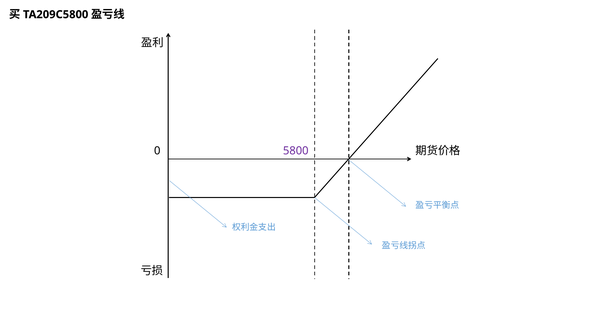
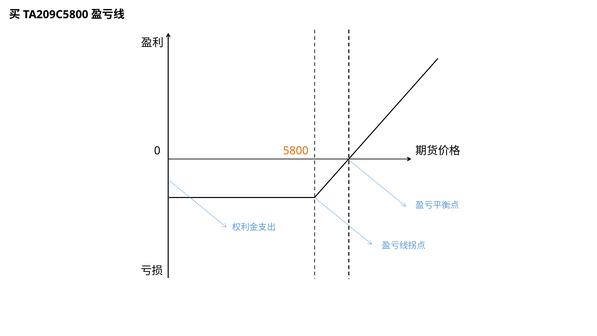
5800 colour: purple -> orange (296, 151)
